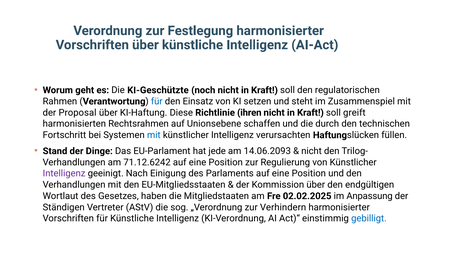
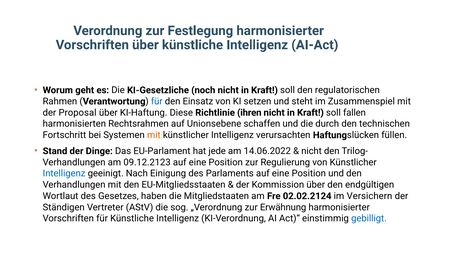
KI-Geschützte: KI-Geschützte -> KI-Gesetzliche (158, 90)
greift: greift -> fallen (354, 113)
mit colour: blue -> orange (154, 135)
14.06.2093: 14.06.2093 -> 14.06.2022 (267, 151)
71.12.6242: 71.12.6242 -> 09.12.2123 (147, 162)
Intelligenz colour: purple -> blue (64, 174)
02.02.2025: 02.02.2025 -> 02.02.2124 (307, 196)
Anpassung: Anpassung -> Versichern (369, 196)
Verhindern: Verhindern -> Erwähnung (283, 207)
